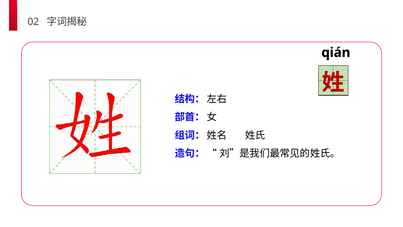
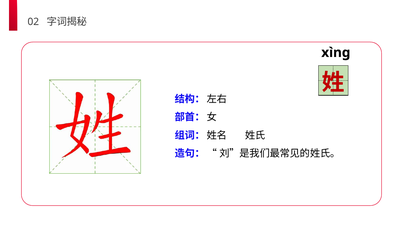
qián: qián -> xìnɡ (336, 52)
